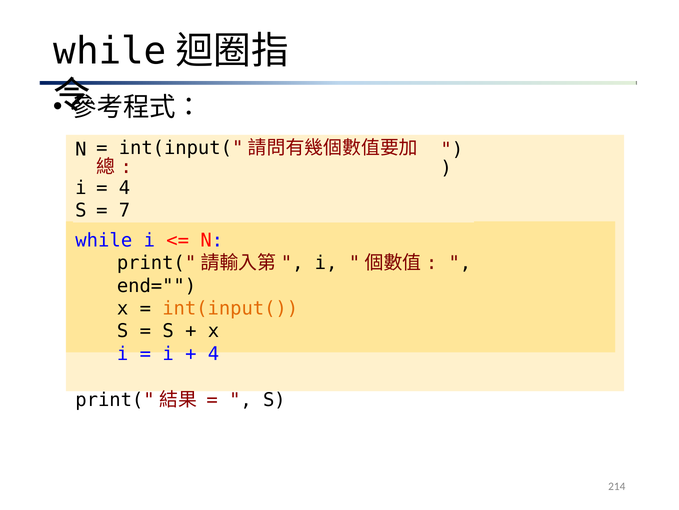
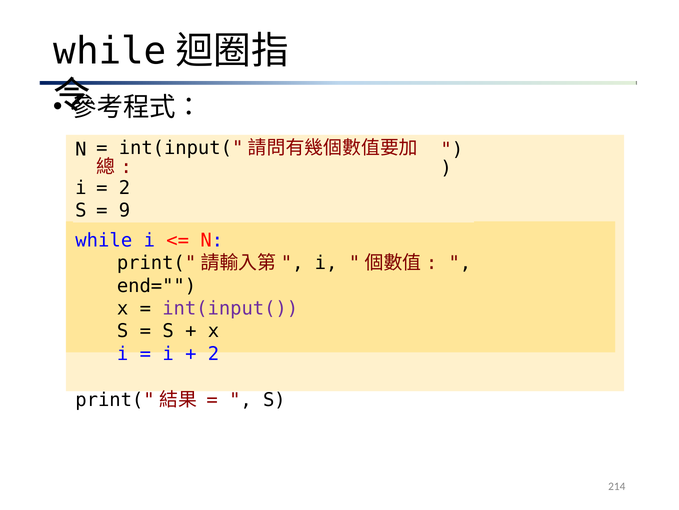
4: 4 -> 2 (125, 188)
7: 7 -> 9 (124, 210)
int(input( colour: orange -> purple (230, 308)
4: 4 -> 2 (213, 353)
